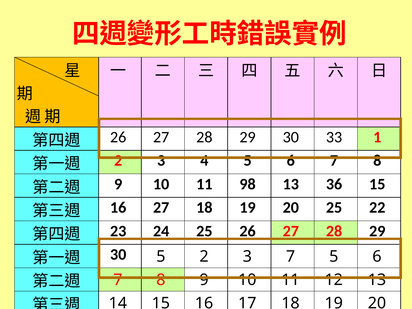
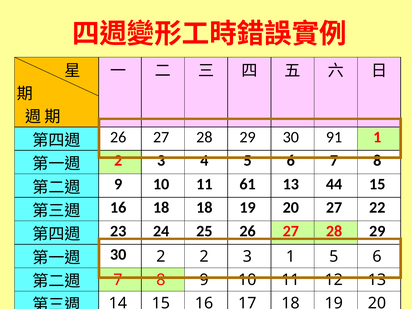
33: 33 -> 91 (334, 137)
98: 98 -> 61 (248, 184)
36: 36 -> 44 (334, 184)
16 27: 27 -> 18 (161, 208)
20 25: 25 -> 27 (334, 208)
30 5: 5 -> 2 (161, 256)
3 7: 7 -> 1 (291, 256)
